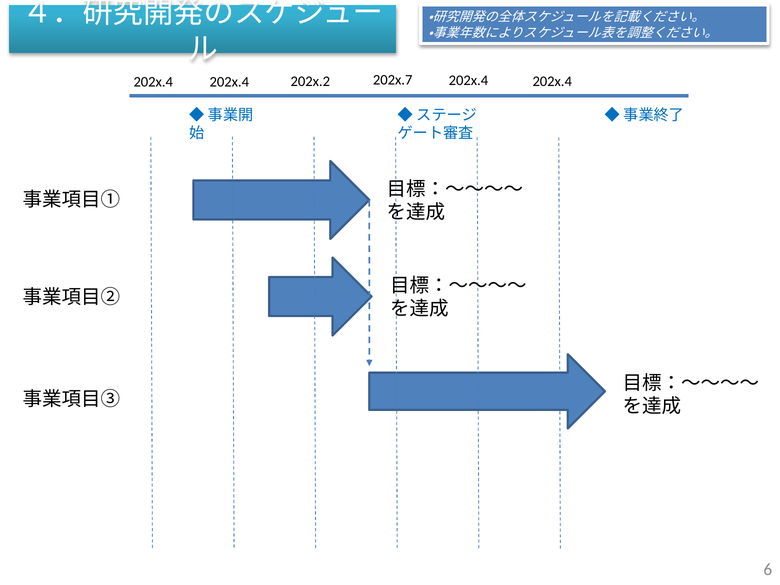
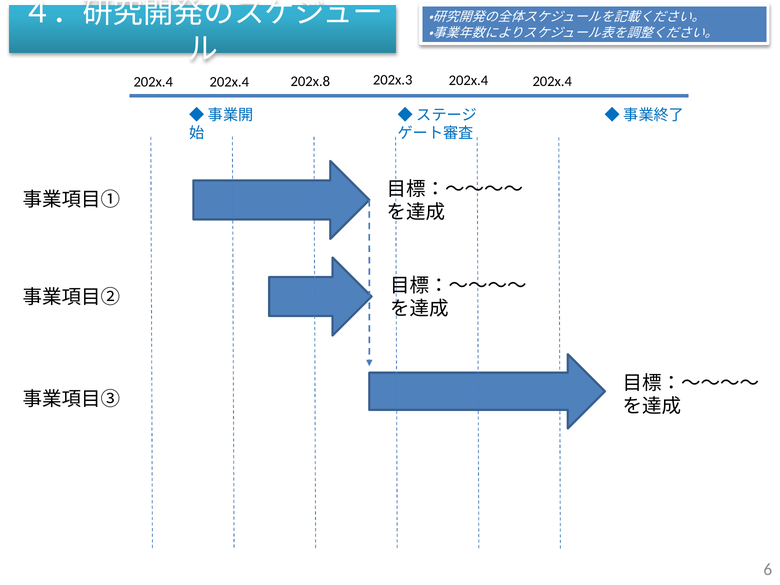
202x.7: 202x.7 -> 202x.3 (393, 80)
202x.2: 202x.2 -> 202x.8 (310, 82)
